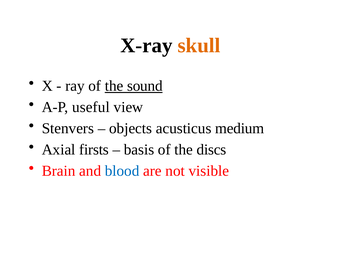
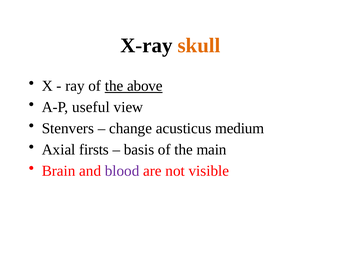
sound: sound -> above (145, 86)
objects: objects -> change (131, 128)
discs: discs -> main (211, 149)
blood colour: blue -> purple (122, 171)
